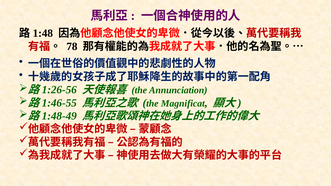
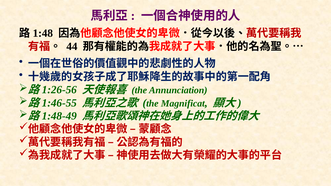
78: 78 -> 44 (72, 46)
